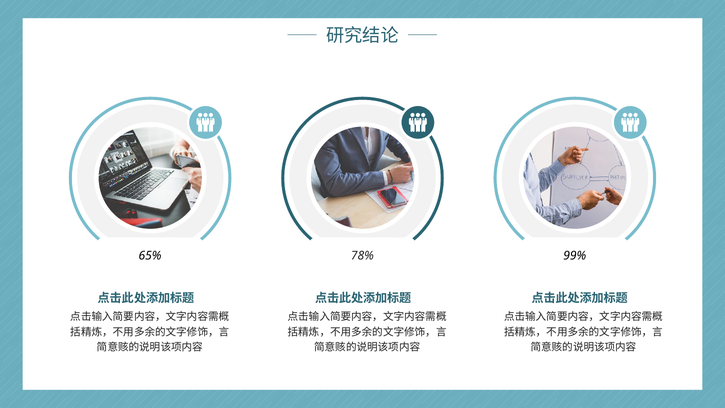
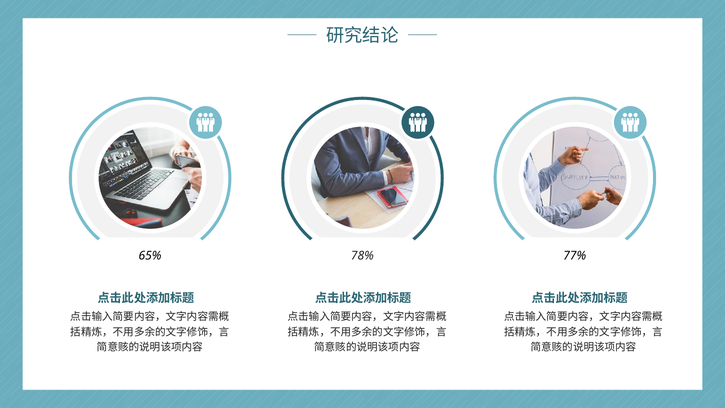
99%: 99% -> 77% (575, 256)
